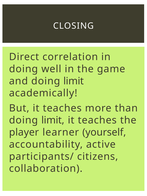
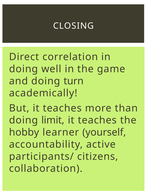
and doing limit: limit -> turn (74, 81)
player: player -> hobby (24, 132)
